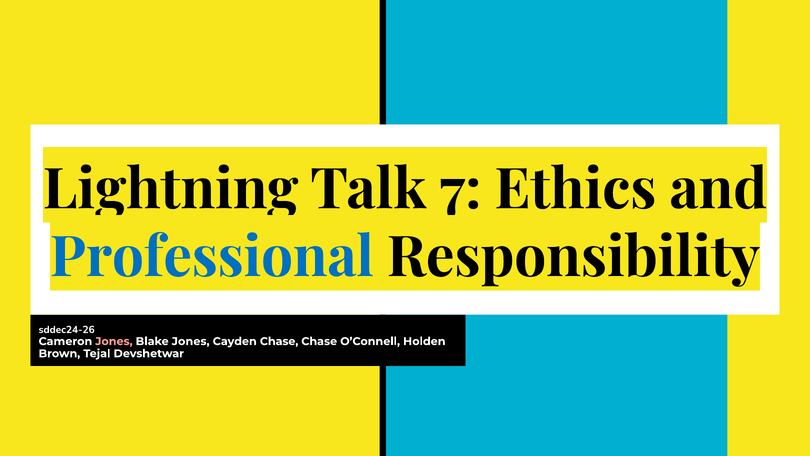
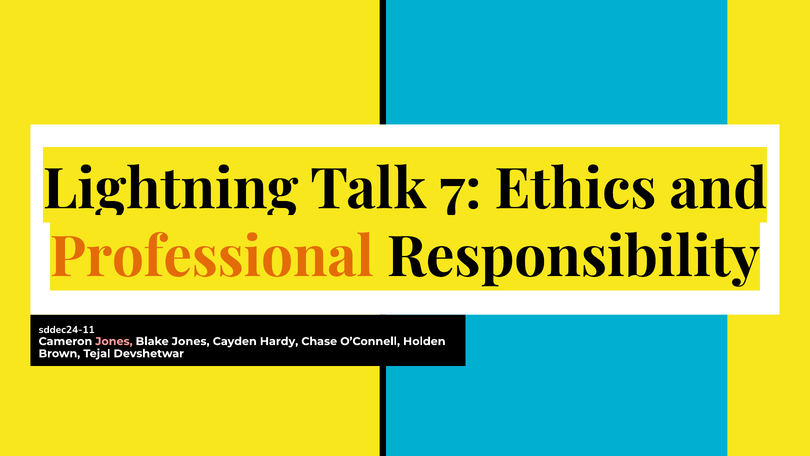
Professional colour: blue -> orange (212, 257)
sddec24-26: sddec24-26 -> sddec24-11 (67, 329)
Cayden Chase: Chase -> Hardy (279, 341)
